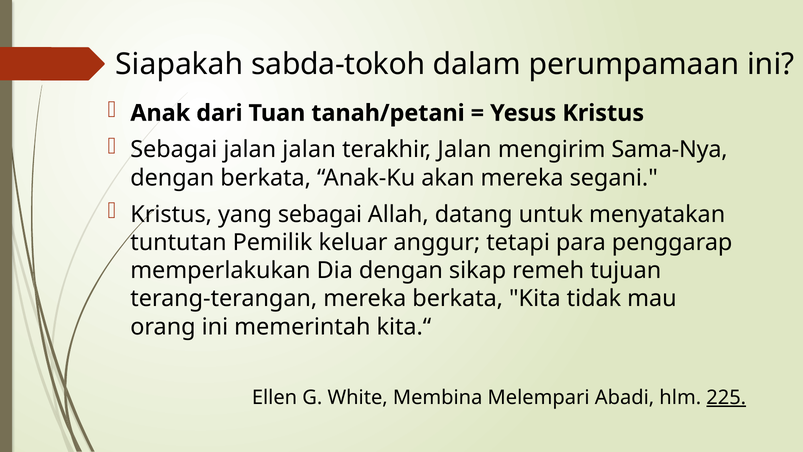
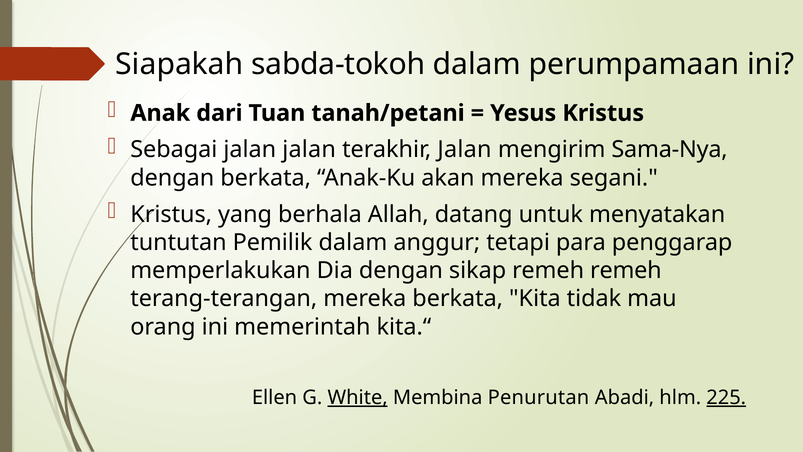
yang sebagai: sebagai -> berhala (320, 214)
Pemilik keluar: keluar -> dalam (353, 242)
remeh tujuan: tujuan -> remeh (626, 270)
White underline: none -> present (358, 397)
Melempari: Melempari -> Penurutan (539, 397)
